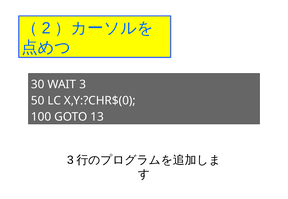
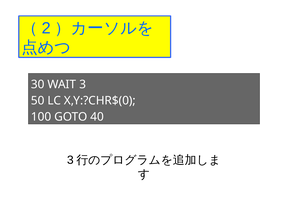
13: 13 -> 40 (97, 117)
